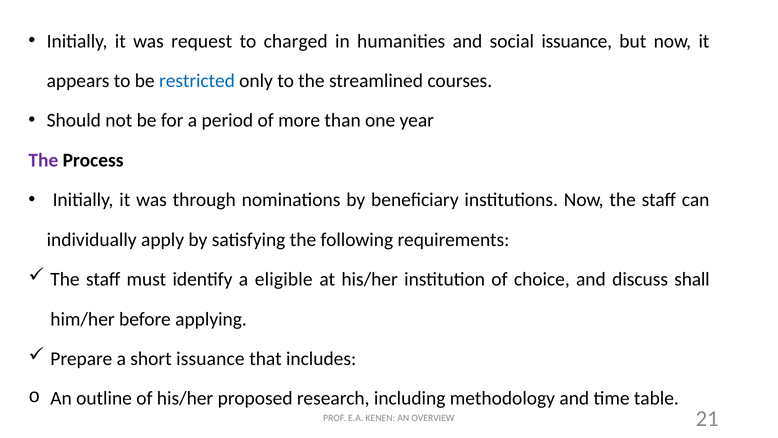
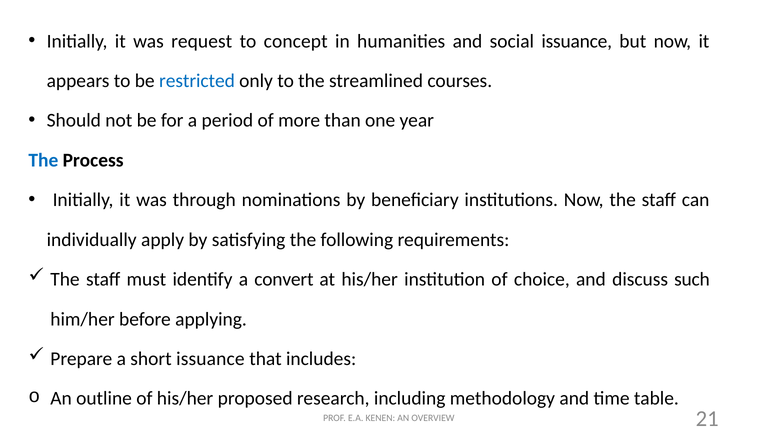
charged: charged -> concept (296, 41)
The colour: purple -> blue (43, 160)
eligible: eligible -> convert (284, 279)
shall: shall -> such (692, 279)
